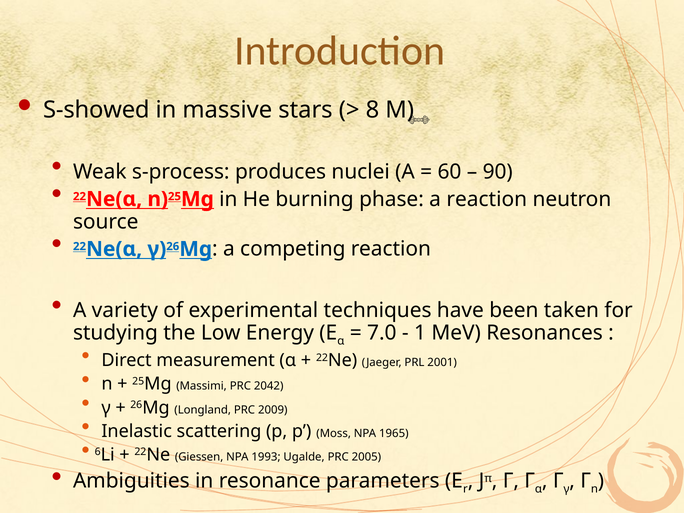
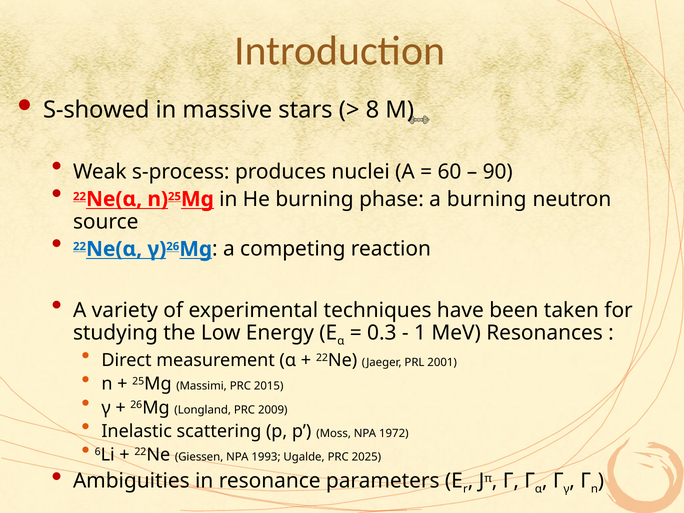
a reaction: reaction -> burning (487, 199)
7.0: 7.0 -> 0.3 (382, 333)
2042: 2042 -> 2015 (269, 386)
1965: 1965 -> 1972 (394, 433)
2005: 2005 -> 2025 (366, 457)
